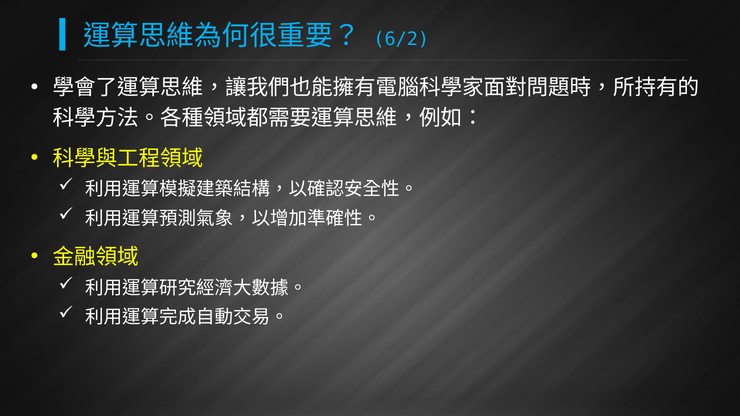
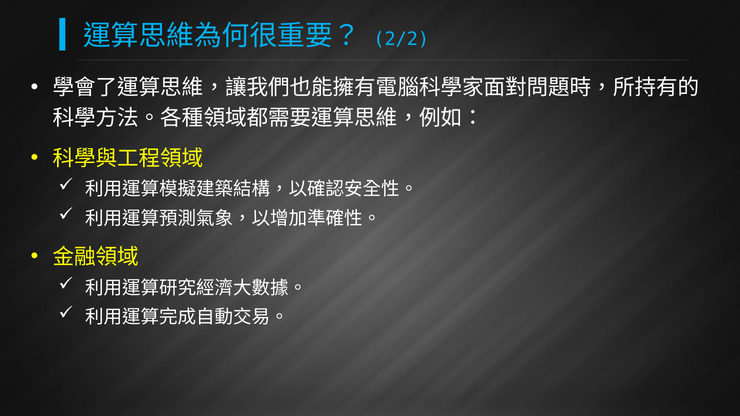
6/2: 6/2 -> 2/2 (401, 39)
